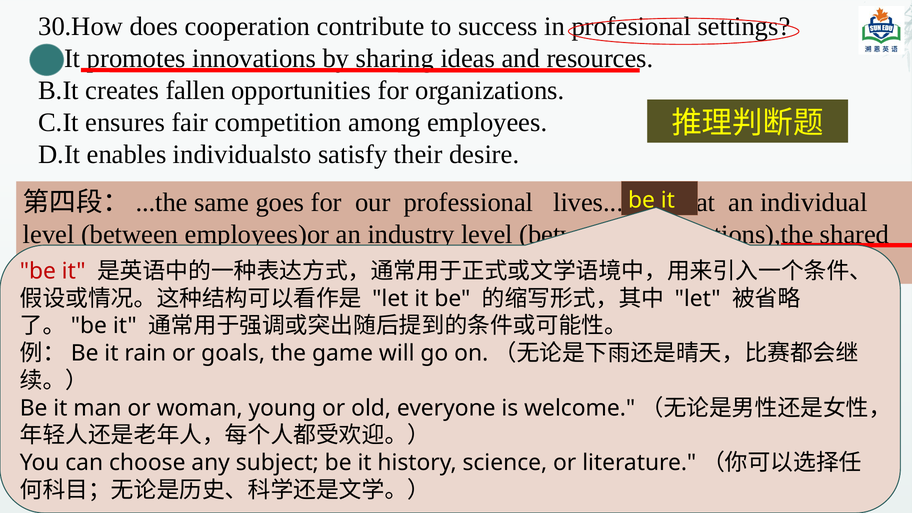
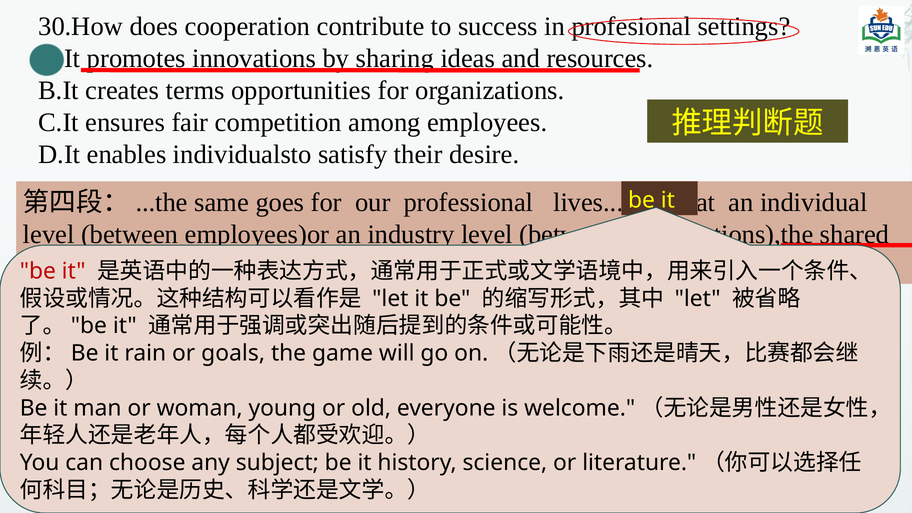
fallen: fallen -> terms (195, 91)
